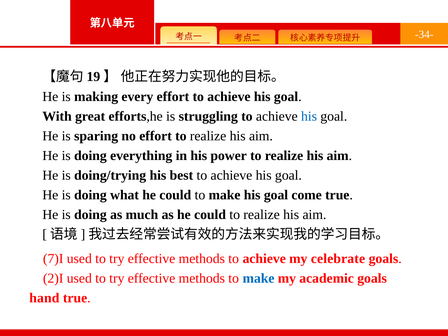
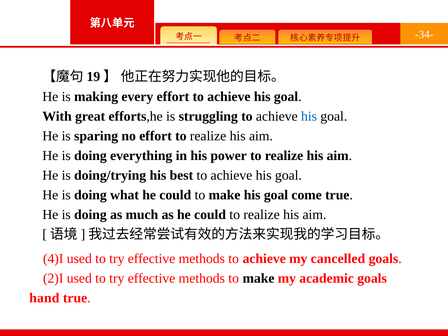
7)I: 7)I -> 4)I (53, 259)
celebrate: celebrate -> cancelled (338, 259)
make colour: blue -> black (259, 278)
